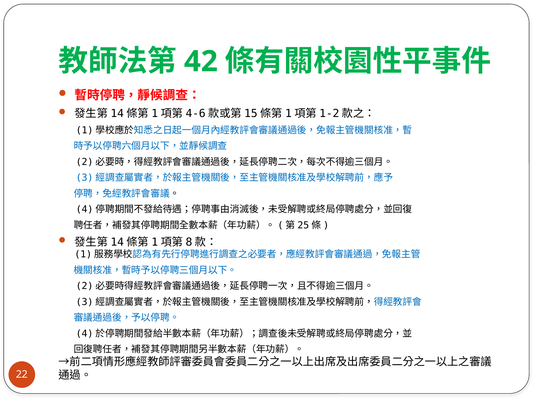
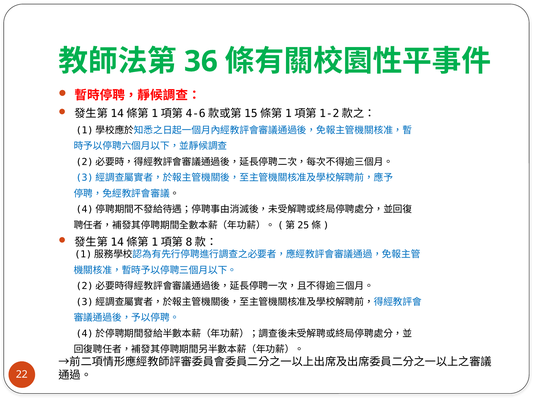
42: 42 -> 36 (201, 62)
